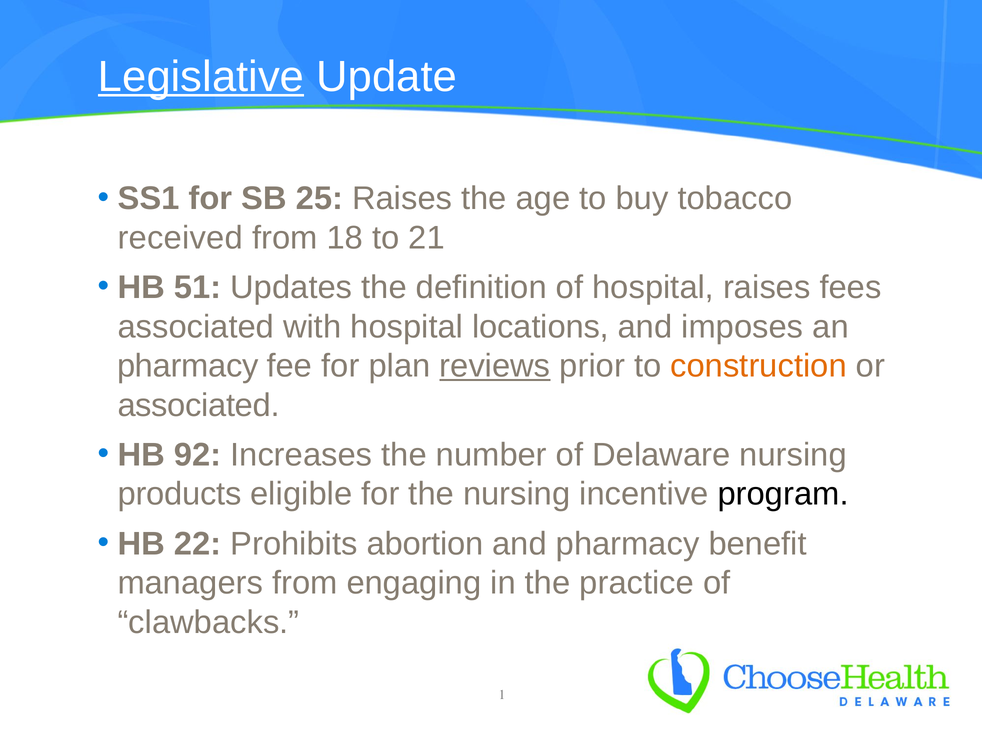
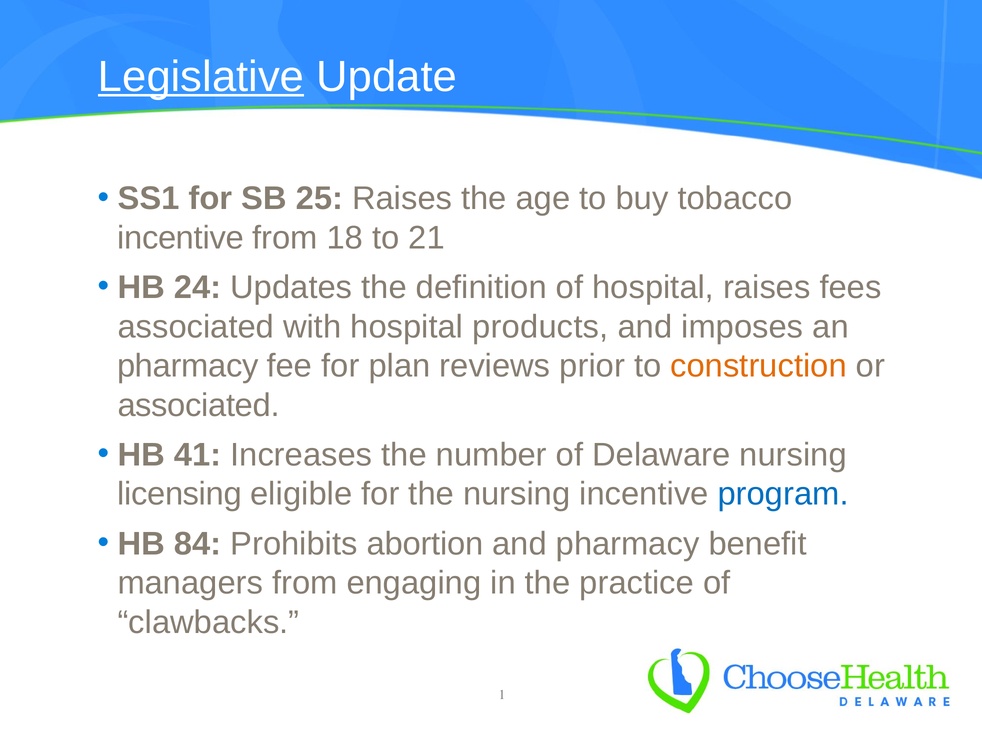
received: received -> incentive (181, 238)
51: 51 -> 24 (198, 288)
locations: locations -> products (540, 327)
reviews underline: present -> none (495, 366)
92: 92 -> 41 (198, 455)
products: products -> licensing (180, 494)
program colour: black -> blue (783, 494)
22: 22 -> 84 (198, 544)
